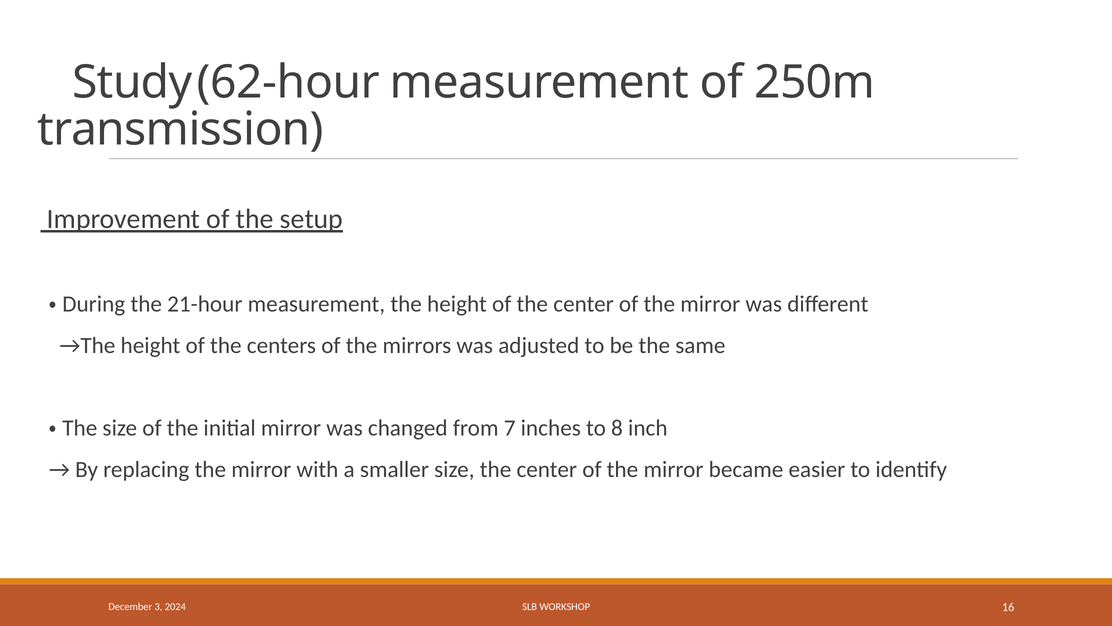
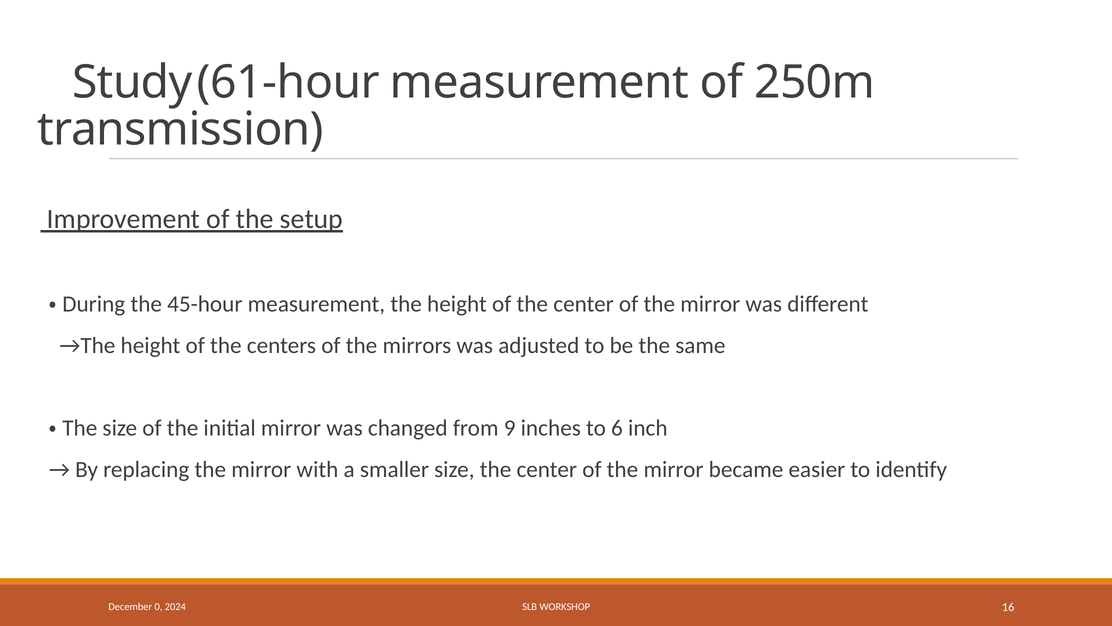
62-hour: 62-hour -> 61-hour (288, 82)
21-hour: 21-hour -> 45-hour (205, 304)
7: 7 -> 9 (510, 428)
8: 8 -> 6 (617, 428)
3: 3 -> 0 (159, 607)
